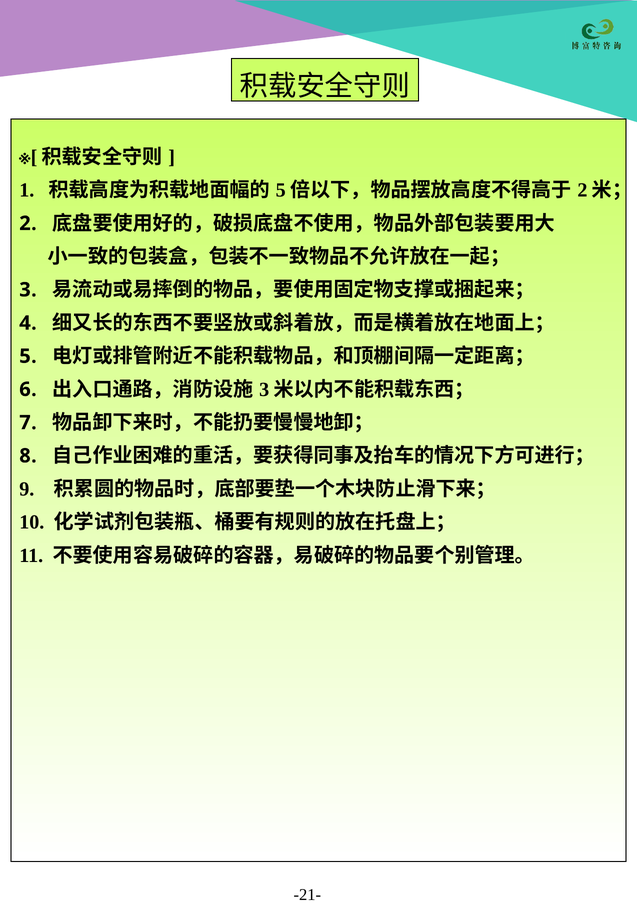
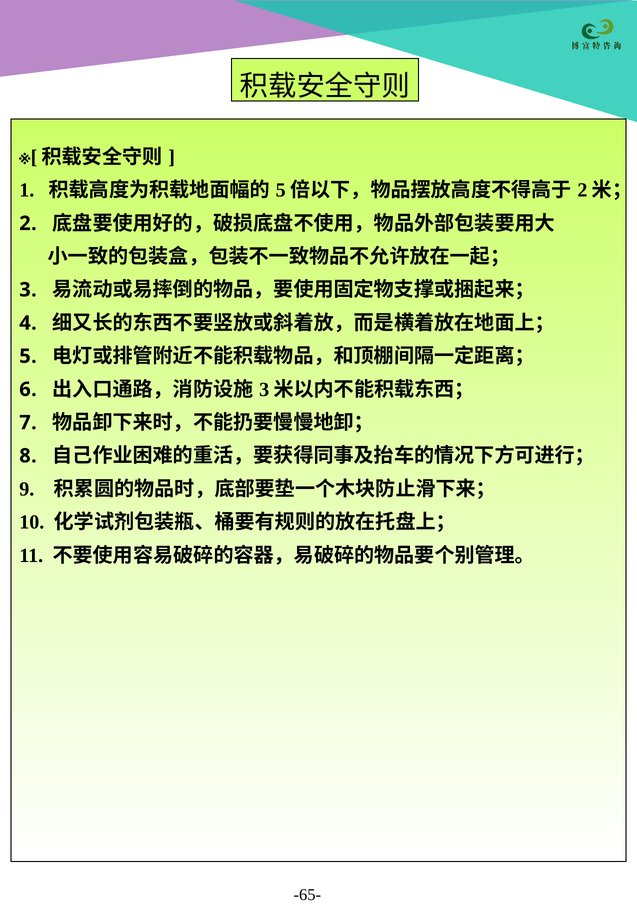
-21-: -21- -> -65- (307, 895)
